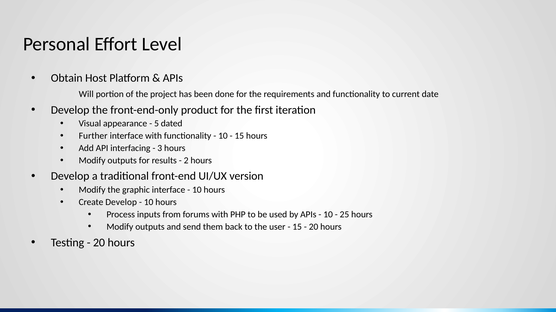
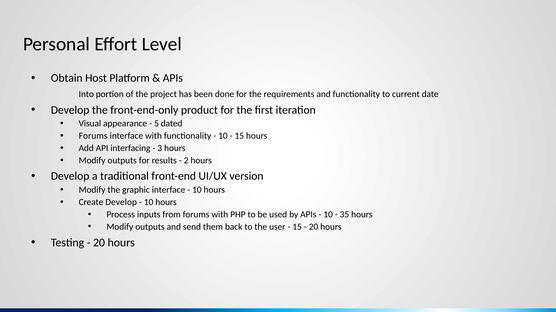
Will: Will -> Into (86, 94)
Further: Further -> Forums (93, 136)
25: 25 -> 35 (344, 215)
